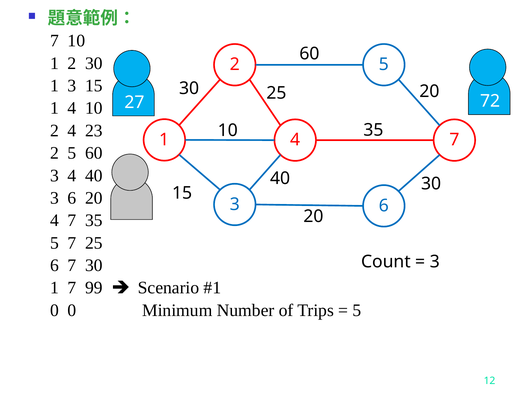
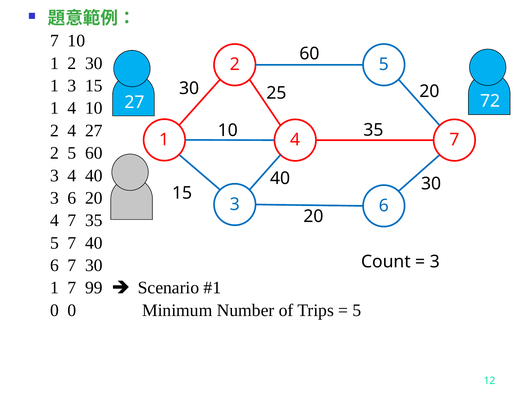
4 23: 23 -> 27 (94, 131)
7 25: 25 -> 40 (94, 243)
